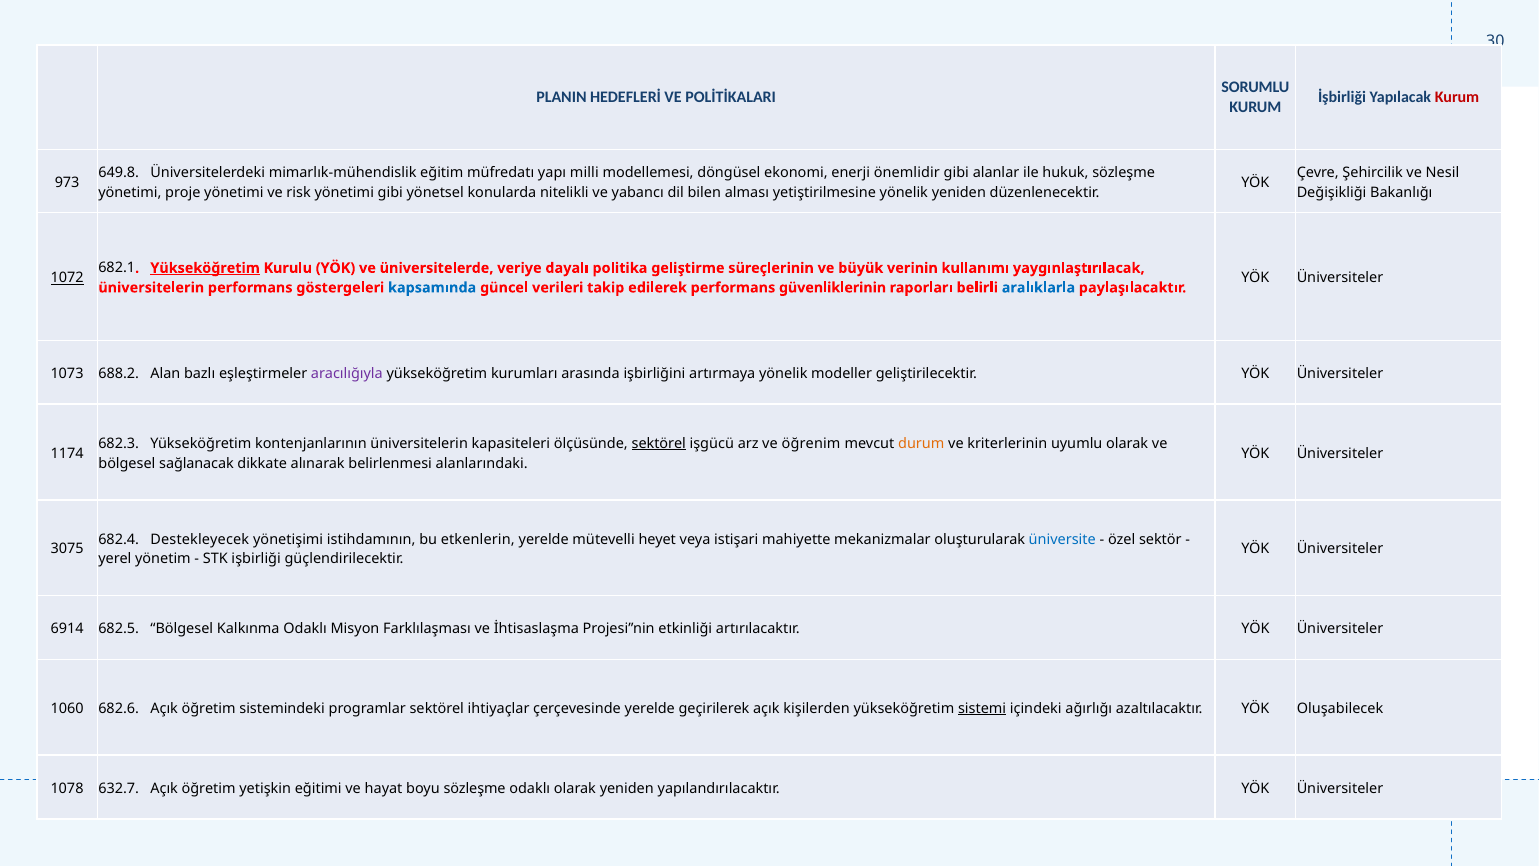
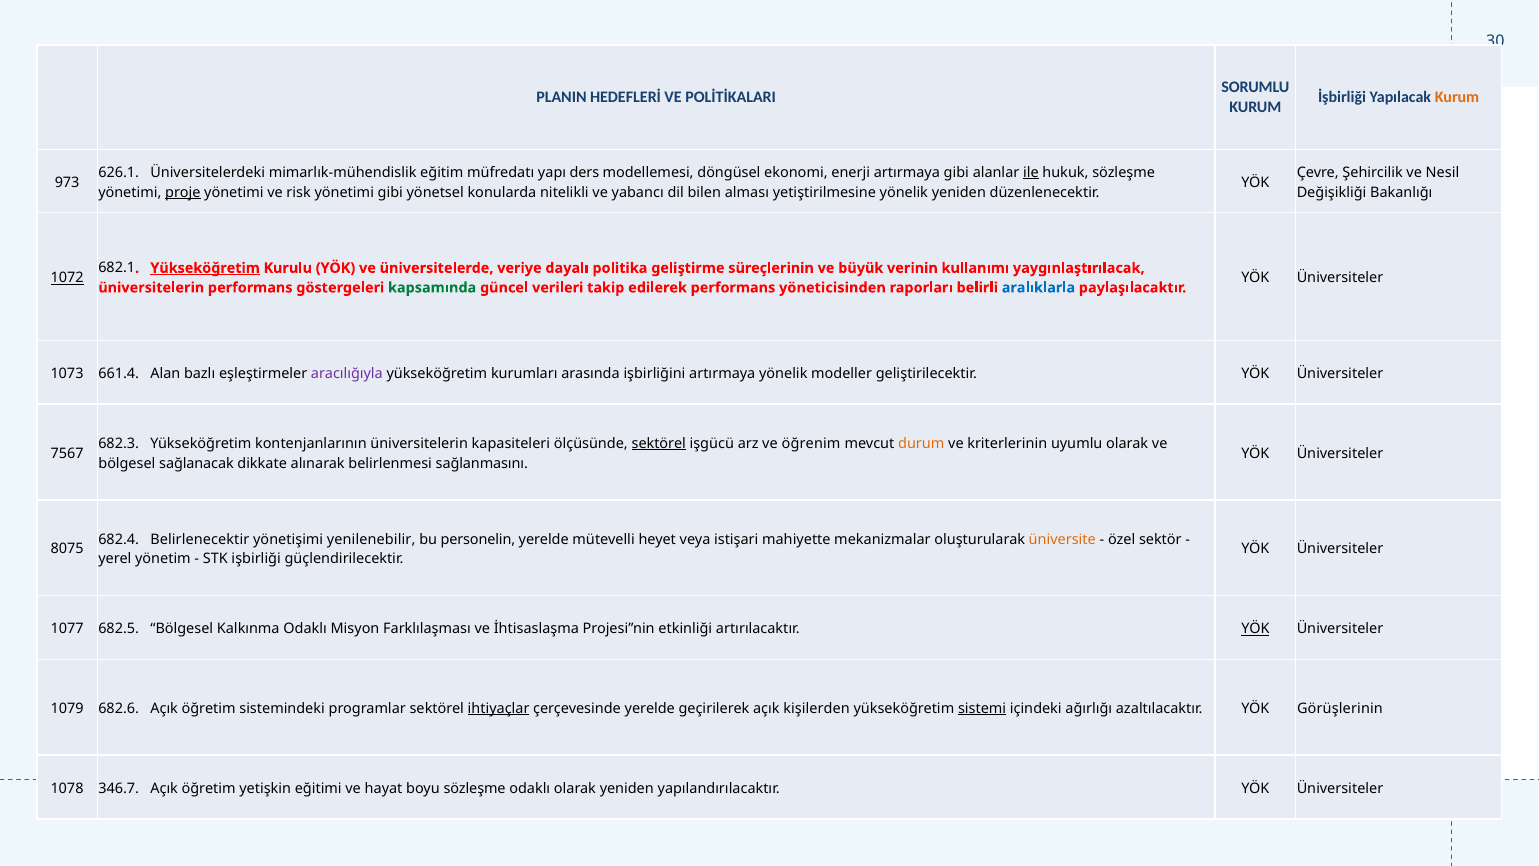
Kurum colour: red -> orange (1457, 97)
649.8: 649.8 -> 626.1 (119, 173)
milli: milli -> ders (584, 173)
enerji önemlidir: önemlidir -> artırmaya (907, 173)
ile underline: none -> present (1031, 173)
proje underline: none -> present (183, 192)
kapsamında colour: blue -> green (432, 288)
güvenliklerinin: güvenliklerinin -> yöneticisinden (832, 288)
688.2: 688.2 -> 661.4 (119, 373)
1174: 1174 -> 7567 (67, 453)
alanlarındaki: alanlarındaki -> sağlanmasını (482, 463)
Destekleyecek: Destekleyecek -> Belirlenecektir (200, 539)
istihdamının: istihdamının -> yenilenebilir (371, 539)
etkenlerin: etkenlerin -> personelin (478, 539)
üniversite colour: blue -> orange (1062, 539)
3075: 3075 -> 8075 (67, 549)
6914: 6914 -> 1077 (67, 629)
YÖK underline: none -> present (1256, 629)
1060: 1060 -> 1079 (67, 708)
ihtiyaçlar underline: none -> present (499, 708)
Oluşabilecek: Oluşabilecek -> Görüşlerinin (1340, 708)
632.7: 632.7 -> 346.7 (119, 788)
